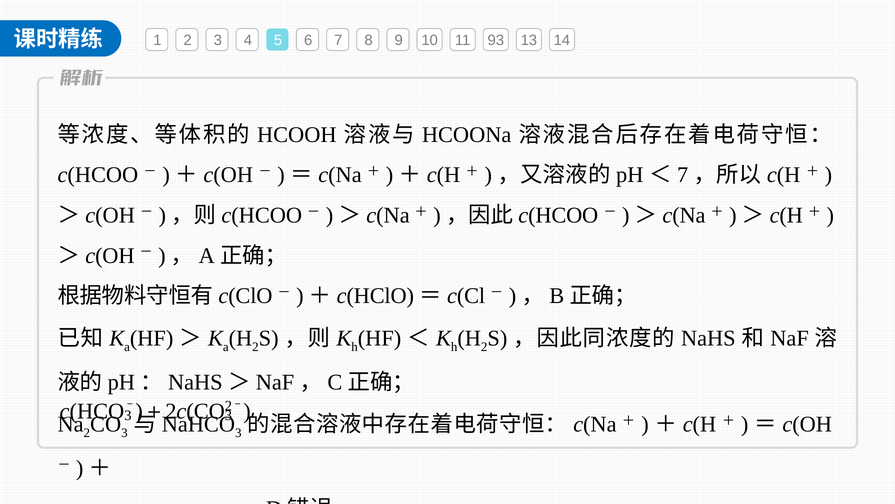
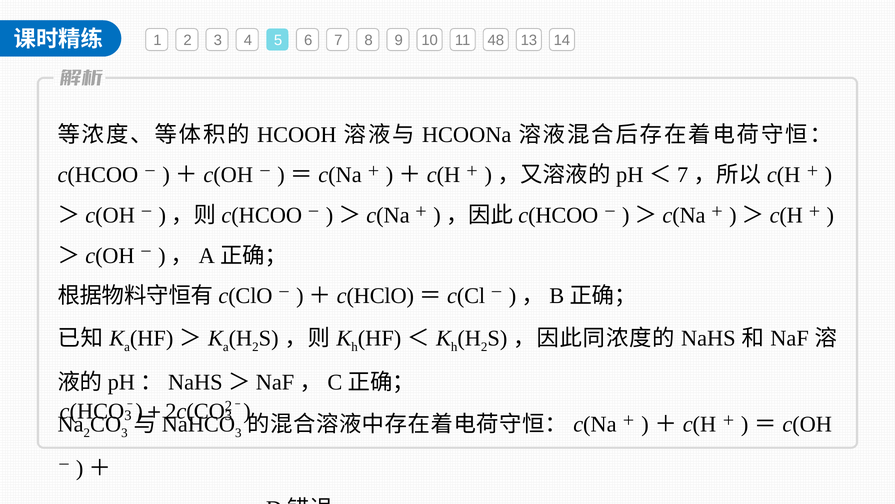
93: 93 -> 48 (496, 41)
